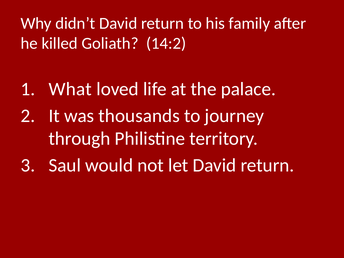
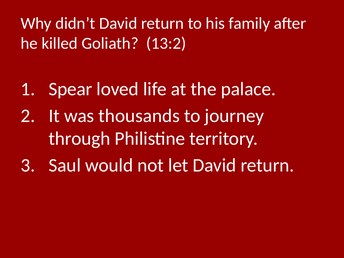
14:2: 14:2 -> 13:2 (166, 43)
What: What -> Spear (70, 89)
